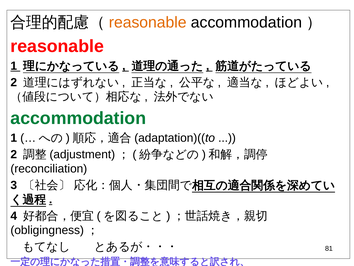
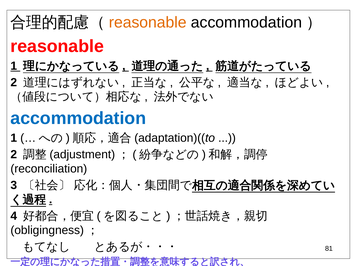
accommodation colour: green -> blue (78, 118)
